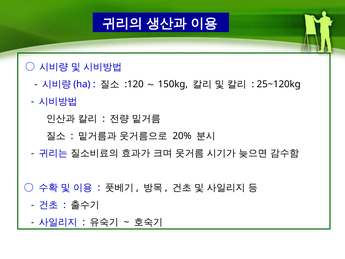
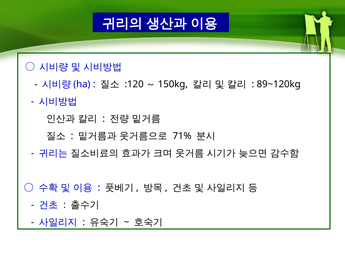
25~120kg: 25~120kg -> 89~120kg (279, 84)
20%: 20% -> 71% (182, 136)
